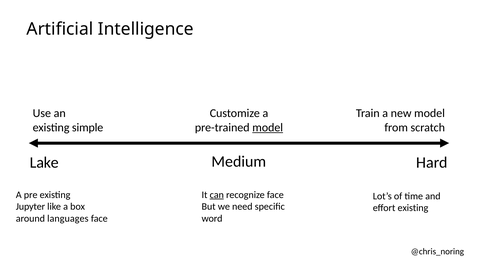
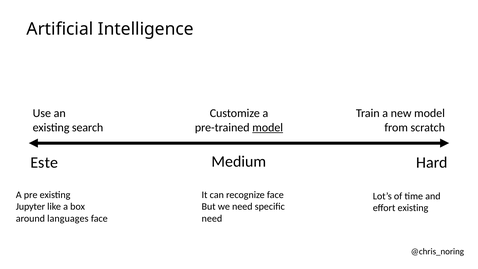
simple: simple -> search (88, 127)
Lake: Lake -> Este (44, 163)
can underline: present -> none (217, 195)
word: word -> need (212, 219)
